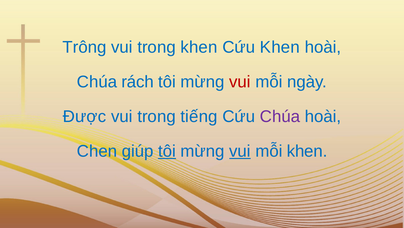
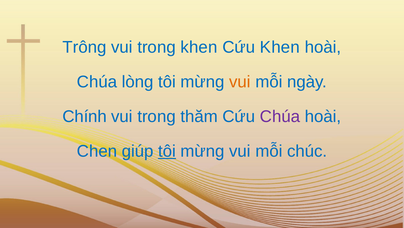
rách: rách -> lòng (138, 82)
vui colour: red -> orange (240, 82)
Được: Được -> Chính (85, 116)
tiếng: tiếng -> thăm (199, 116)
vui underline: present -> none (240, 151)
mỗi khen: khen -> chúc (307, 151)
